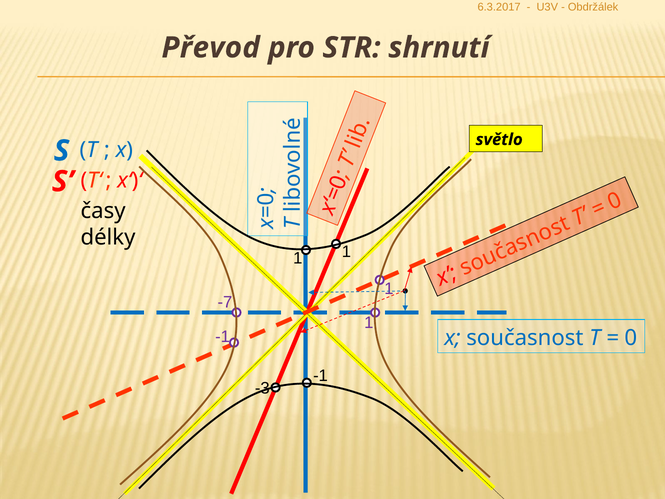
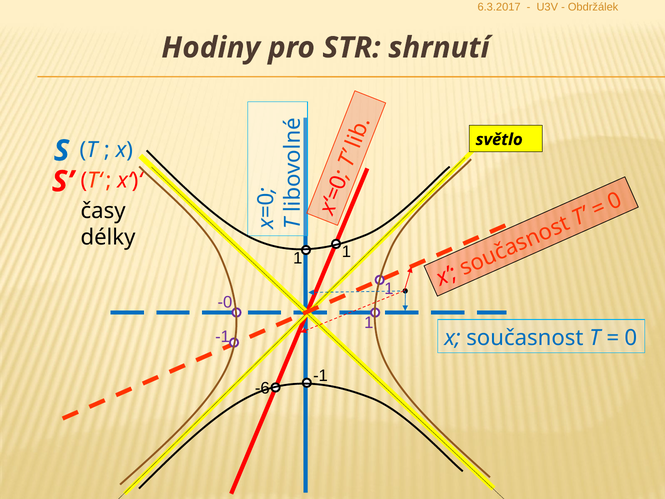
Převod: Převod -> Hodiny (211, 48)
-7: -7 -> -0 (225, 302)
-3: -3 -> -6 (262, 388)
